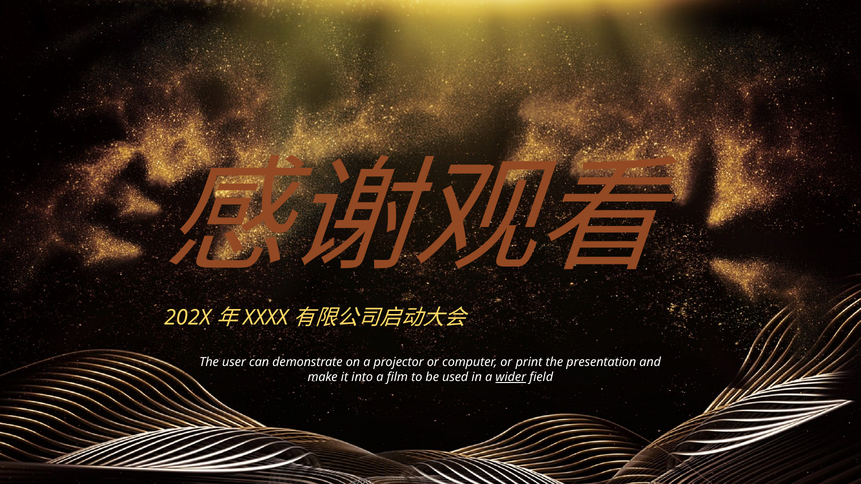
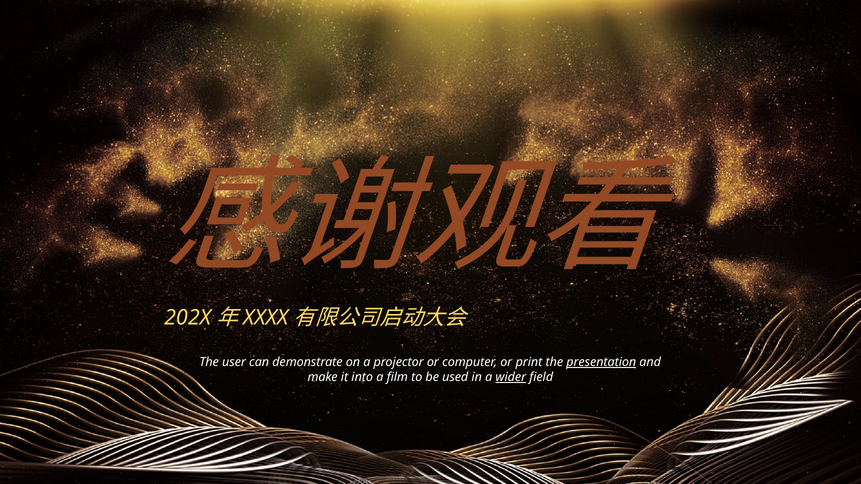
presentation underline: none -> present (601, 362)
